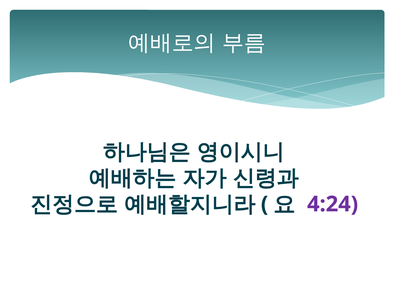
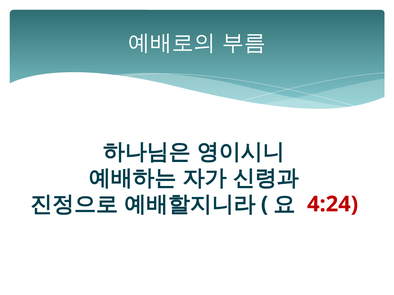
4:24 colour: purple -> red (333, 204)
